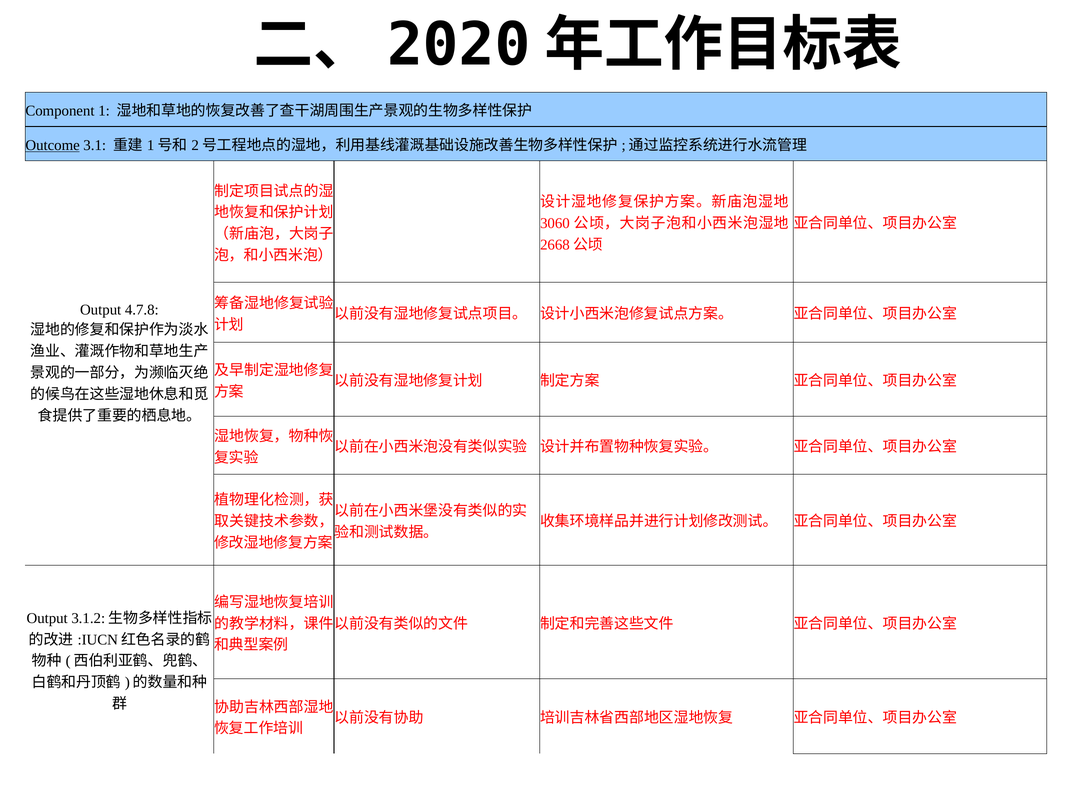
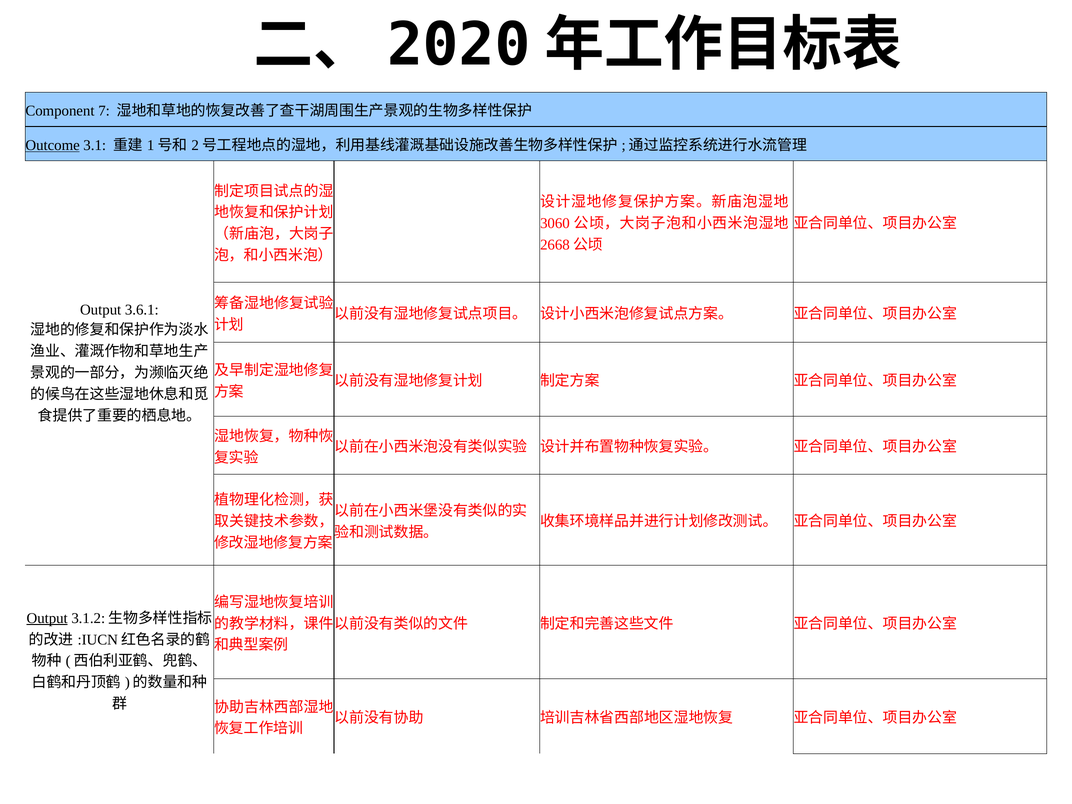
1: 1 -> 7 (104, 111)
4.7.8: 4.7.8 -> 3.6.1 (142, 310)
Output underline: none -> present (47, 618)
